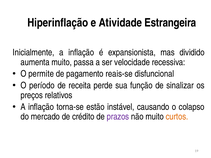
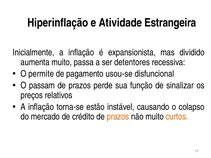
velocidade: velocidade -> detentores (132, 62)
reais-se: reais-se -> usou-se (119, 74)
período: período -> passam (42, 86)
receita: receita -> prazos (80, 86)
prazos colour: purple -> orange (118, 117)
